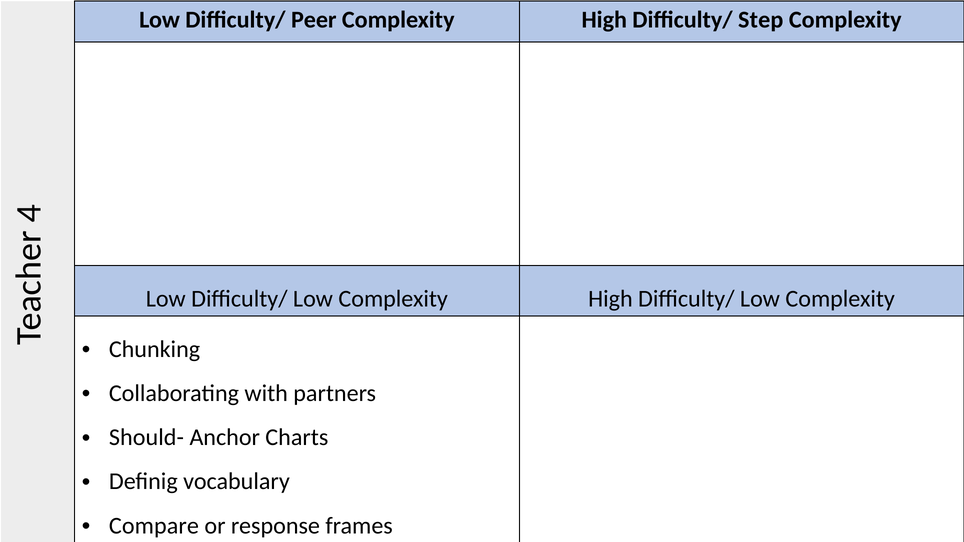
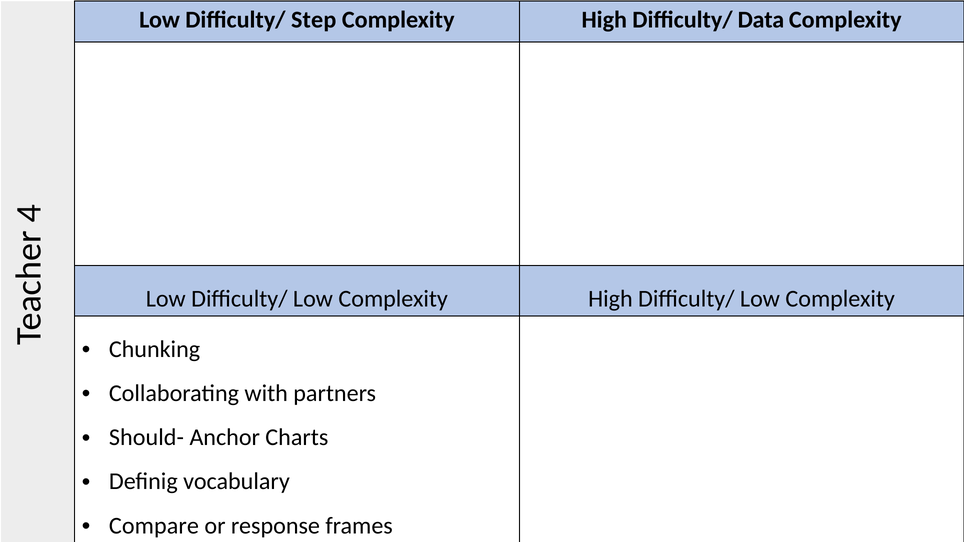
Peer: Peer -> Step (314, 20)
Step: Step -> Data (761, 20)
